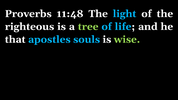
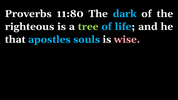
11:48: 11:48 -> 11:80 (70, 14)
light: light -> dark (125, 14)
wise colour: light green -> pink (127, 39)
